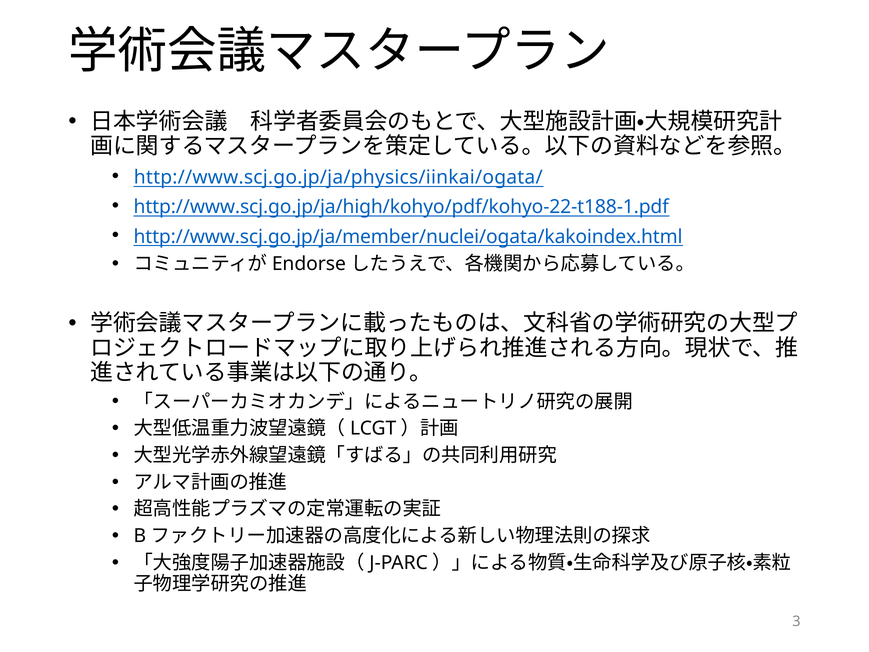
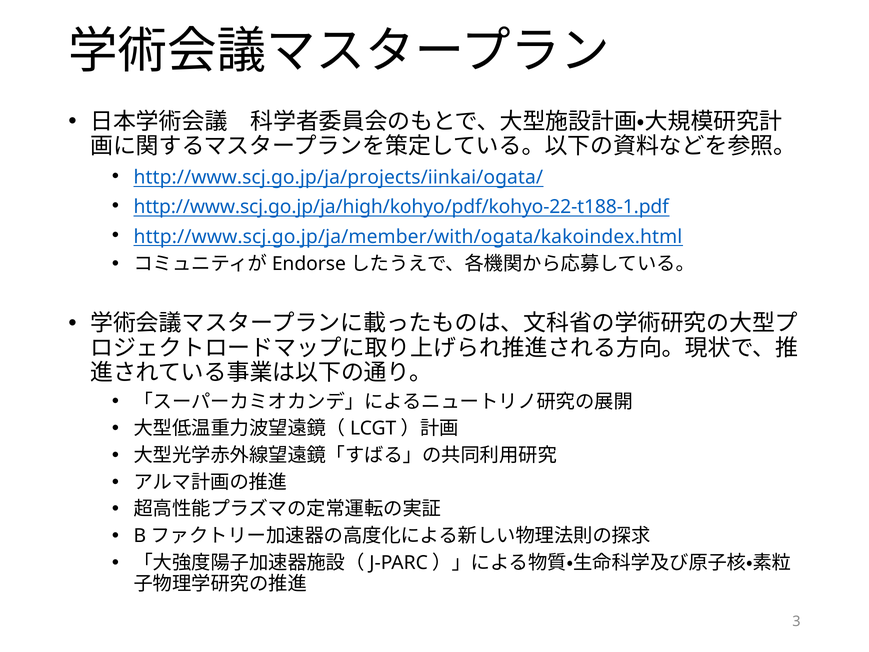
http://www.scj.go.jp/ja/physics/iinkai/ogata/: http://www.scj.go.jp/ja/physics/iinkai/ogata/ -> http://www.scj.go.jp/ja/projects/iinkai/ogata/ (338, 177)
http://www.scj.go.jp/ja/member/nuclei/ogata/kakoindex.html: http://www.scj.go.jp/ja/member/nuclei/ogata/kakoindex.html -> http://www.scj.go.jp/ja/member/with/ogata/kakoindex.html (408, 237)
